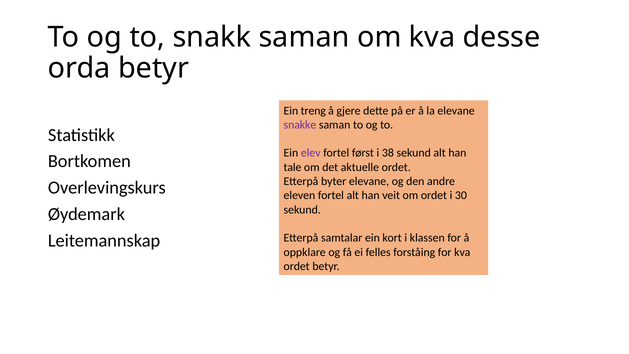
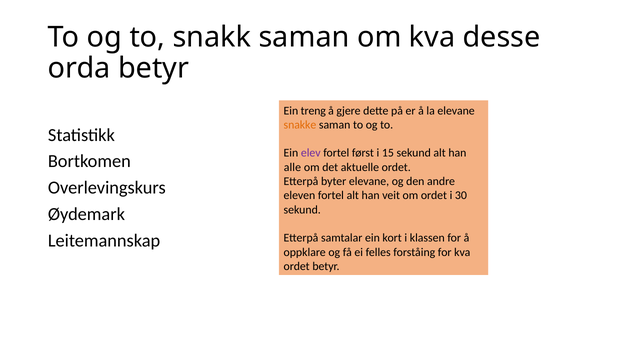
snakke colour: purple -> orange (300, 125)
38: 38 -> 15 (388, 153)
tale: tale -> alle (292, 167)
